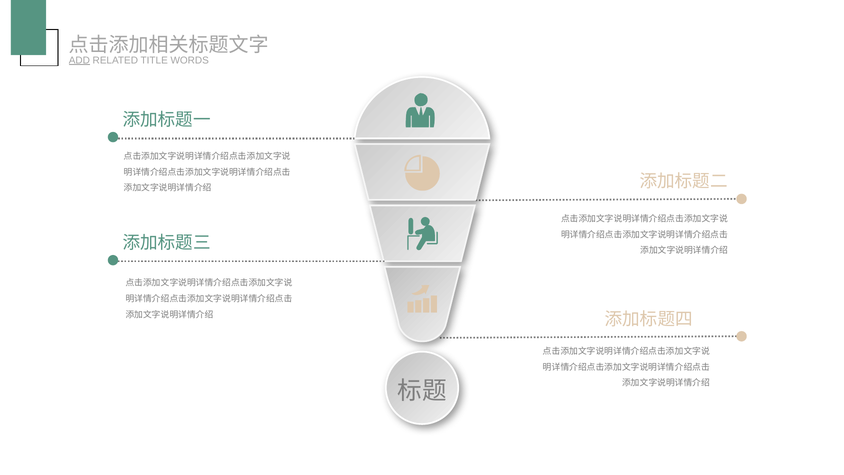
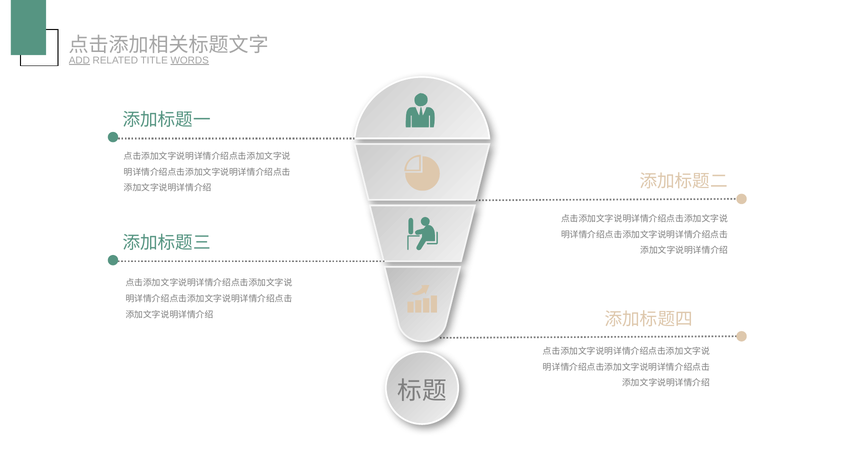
WORDS underline: none -> present (190, 60)
